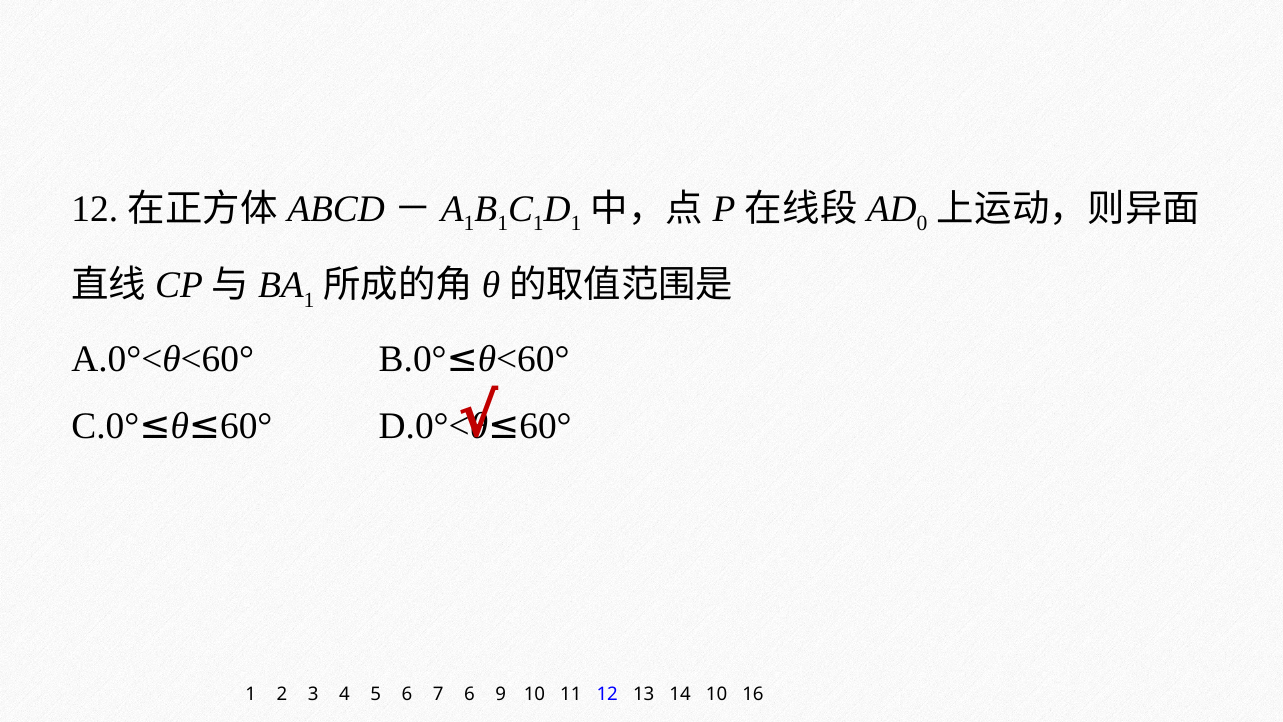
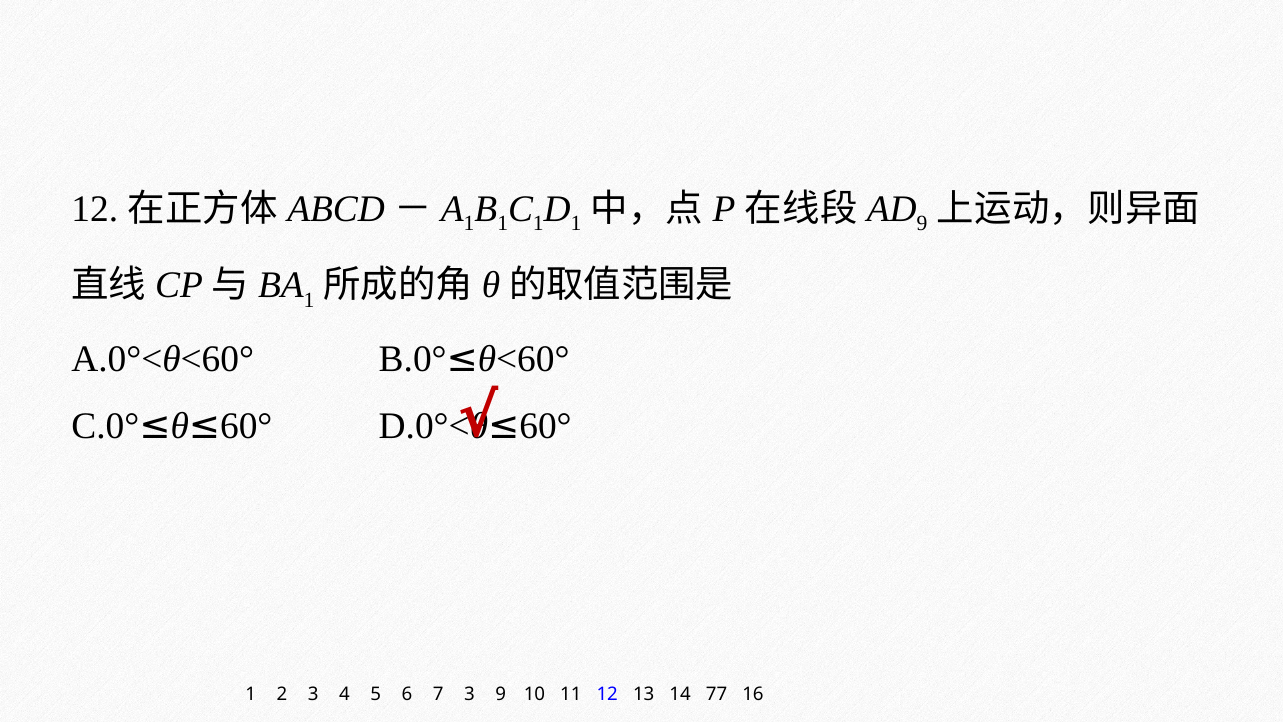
0: 0 -> 9 (922, 223)
7 6: 6 -> 3 (469, 694)
14 10: 10 -> 77 (717, 694)
